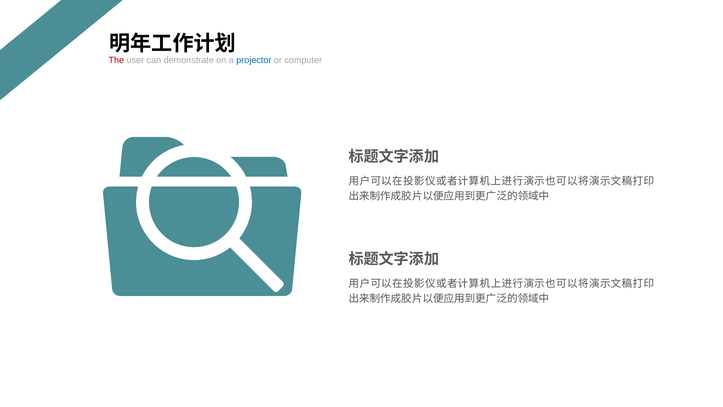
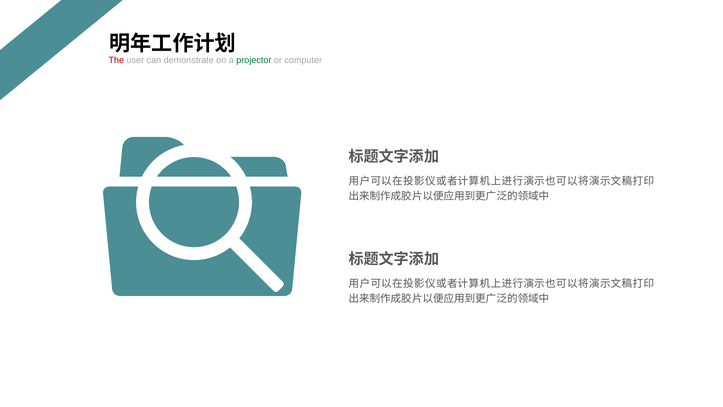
projector colour: blue -> green (254, 60)
